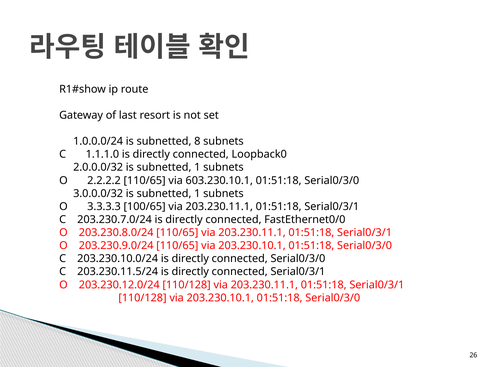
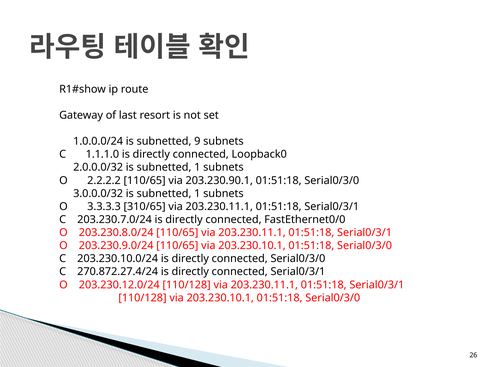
8: 8 -> 9 (197, 141)
603.230.10.1: 603.230.10.1 -> 203.230.90.1 (219, 180)
100/65: 100/65 -> 310/65 (145, 206)
203.230.11.5/24: 203.230.11.5/24 -> 270.872.27.4/24 (118, 272)
